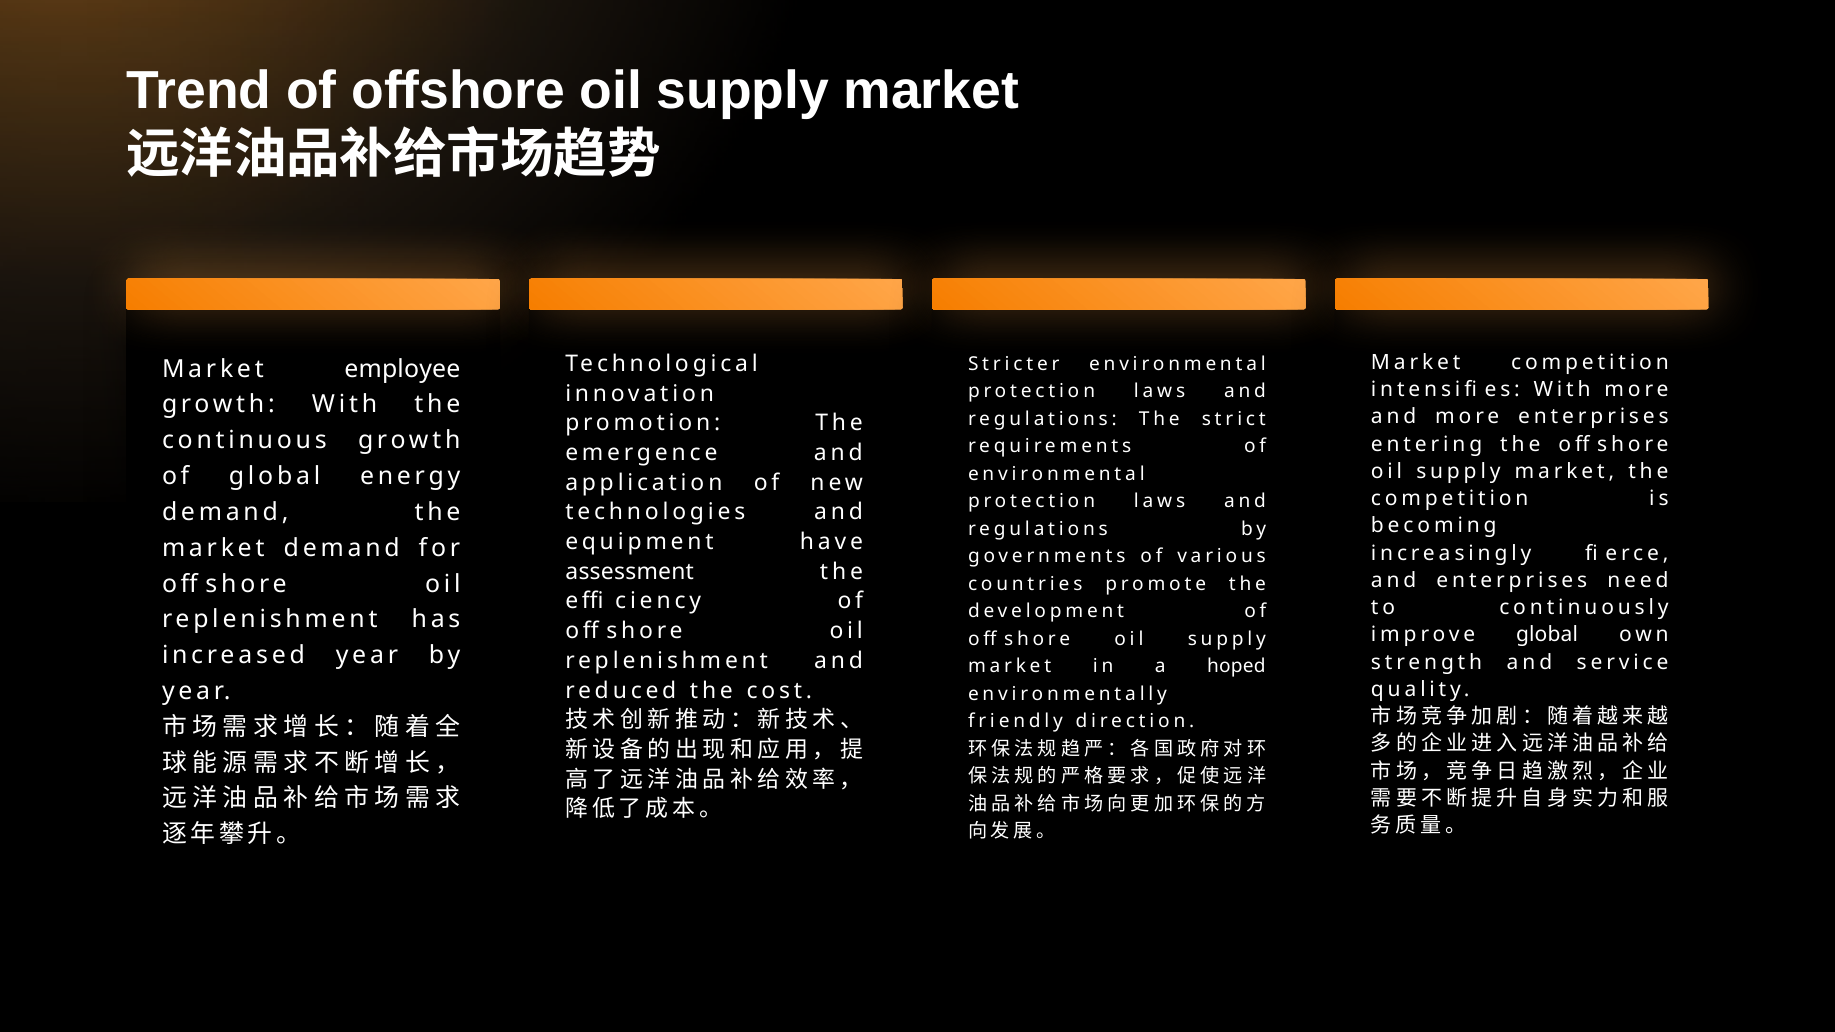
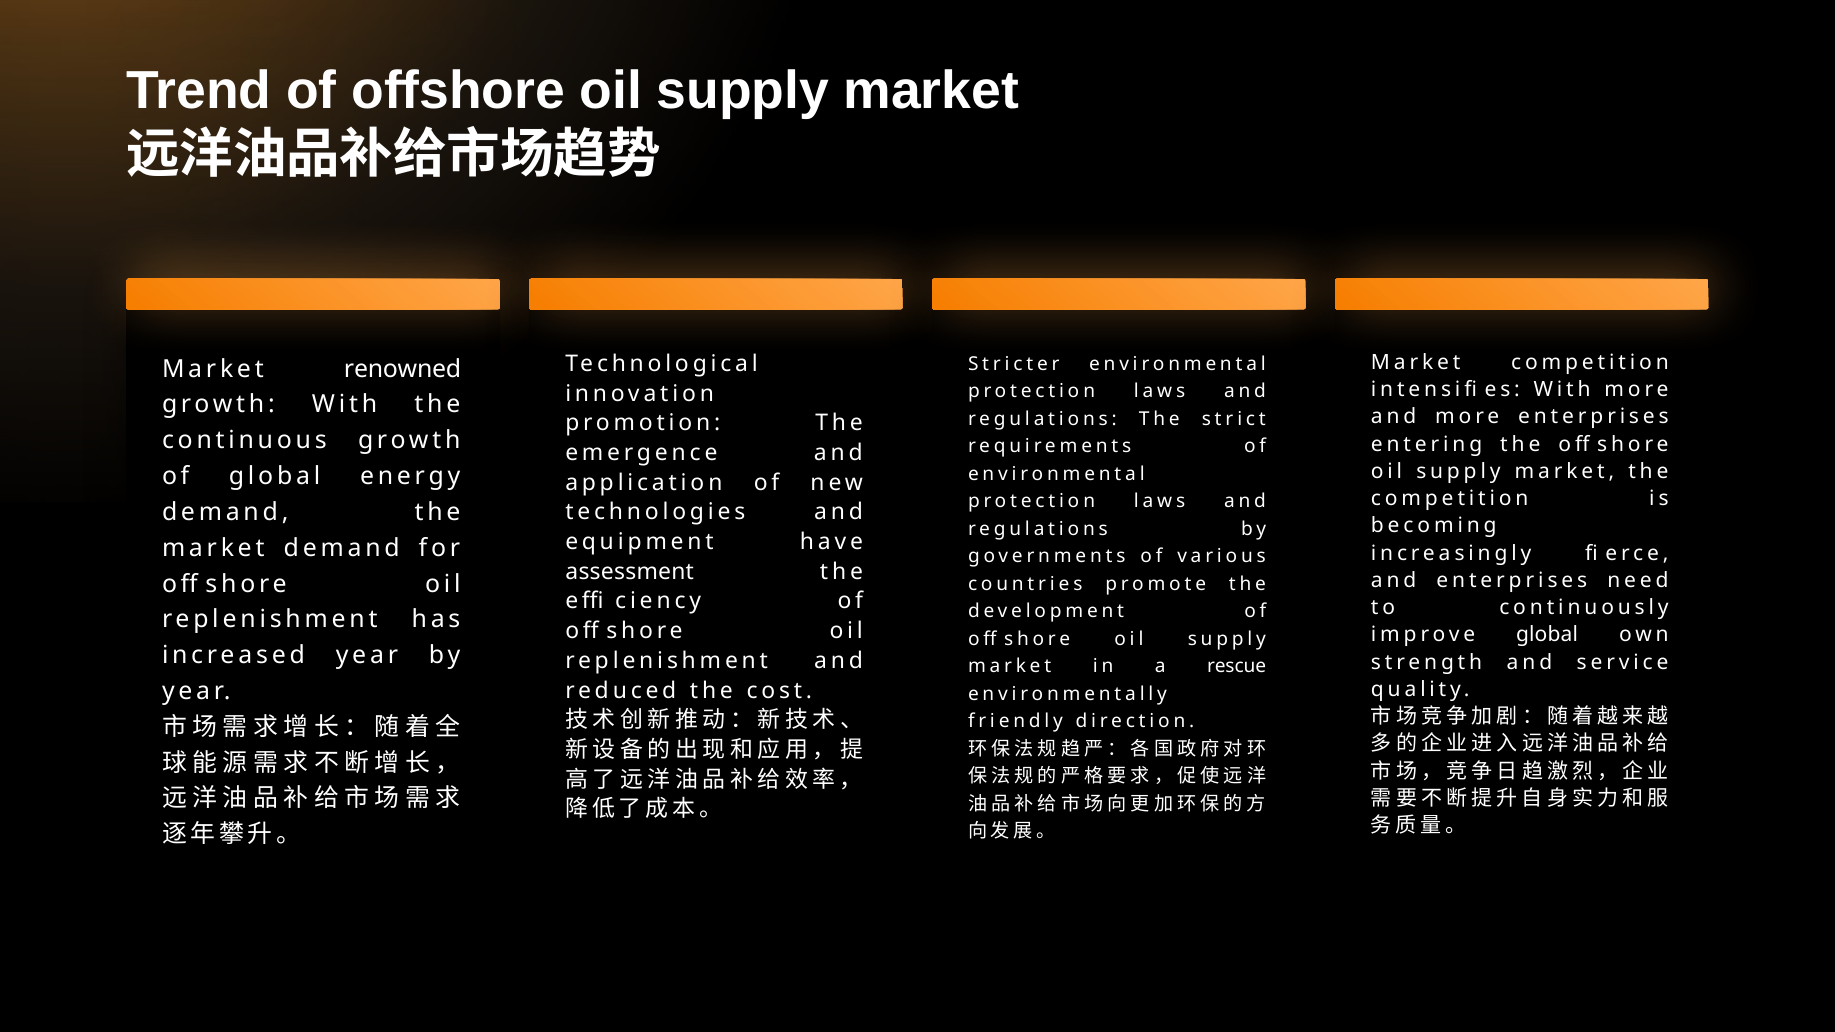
employee: employee -> renowned (403, 369)
hoped: hoped -> rescue (1237, 667)
